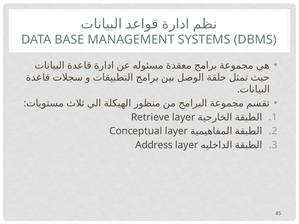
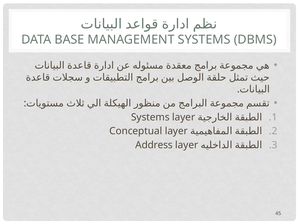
Retrieve: Retrieve -> Systems (150, 117)
